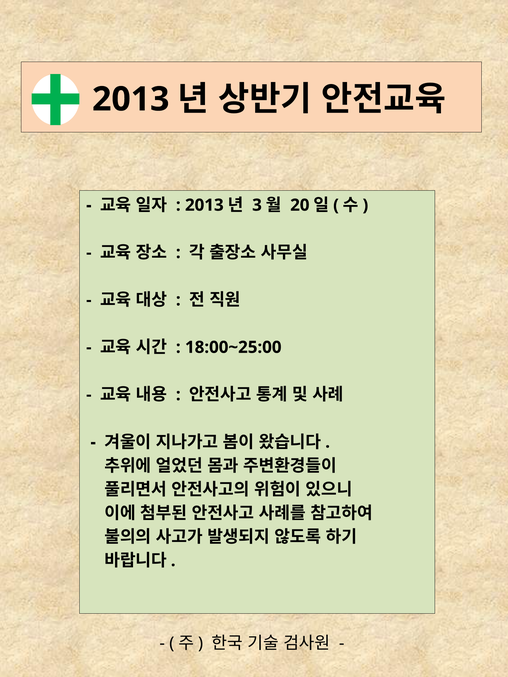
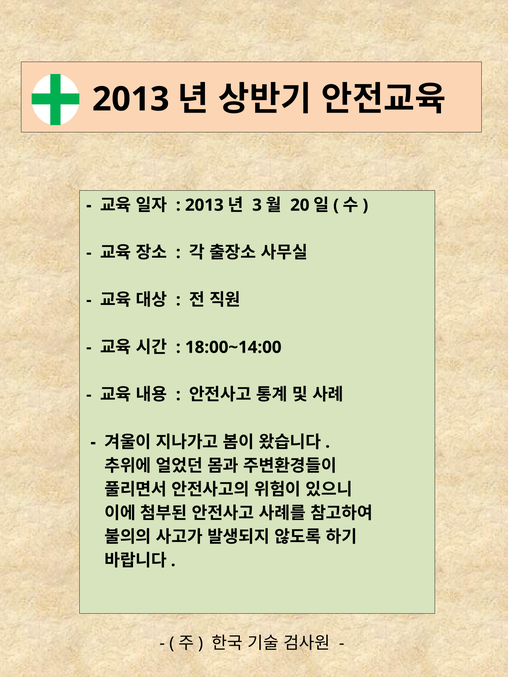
18:00~25:00: 18:00~25:00 -> 18:00~14:00 (233, 347)
